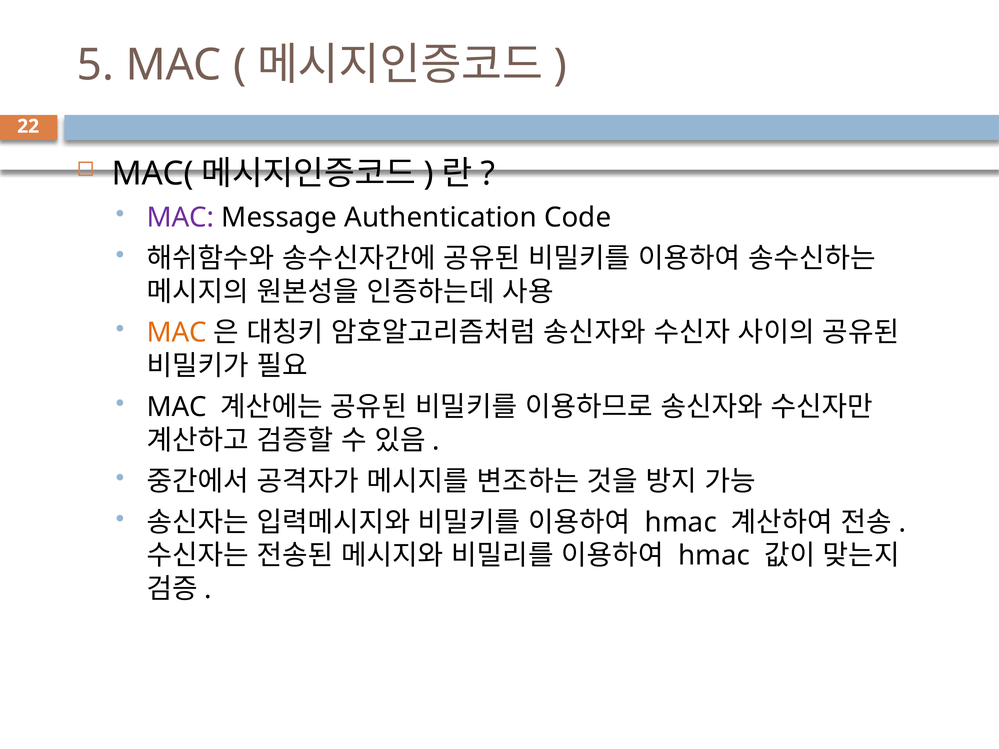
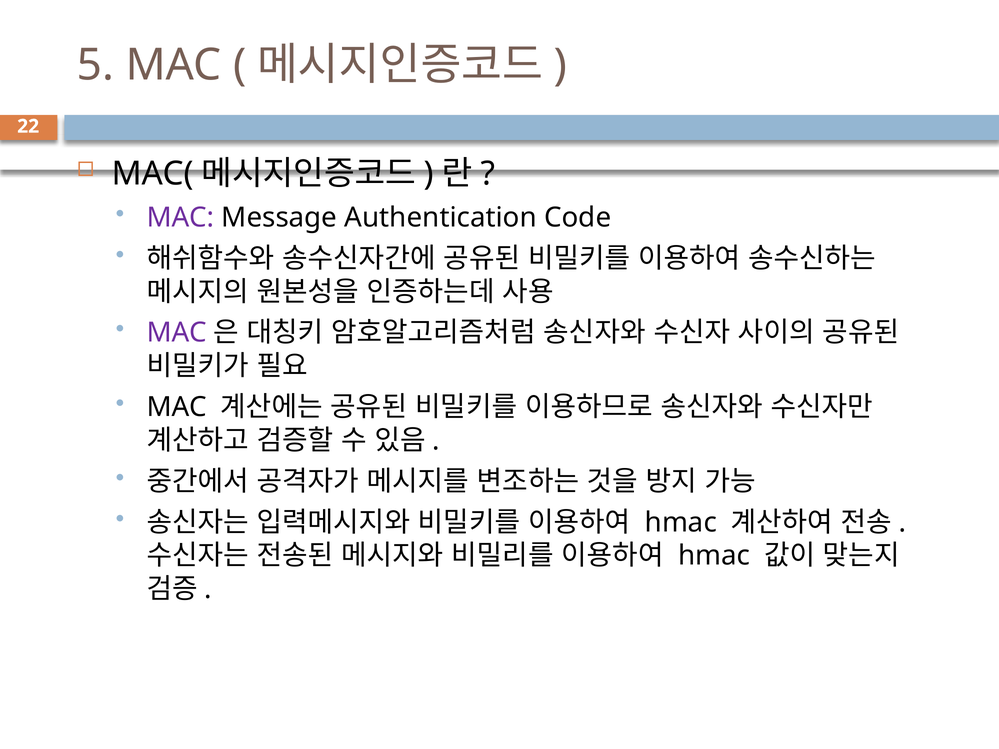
MAC colour: orange -> purple (177, 333)
